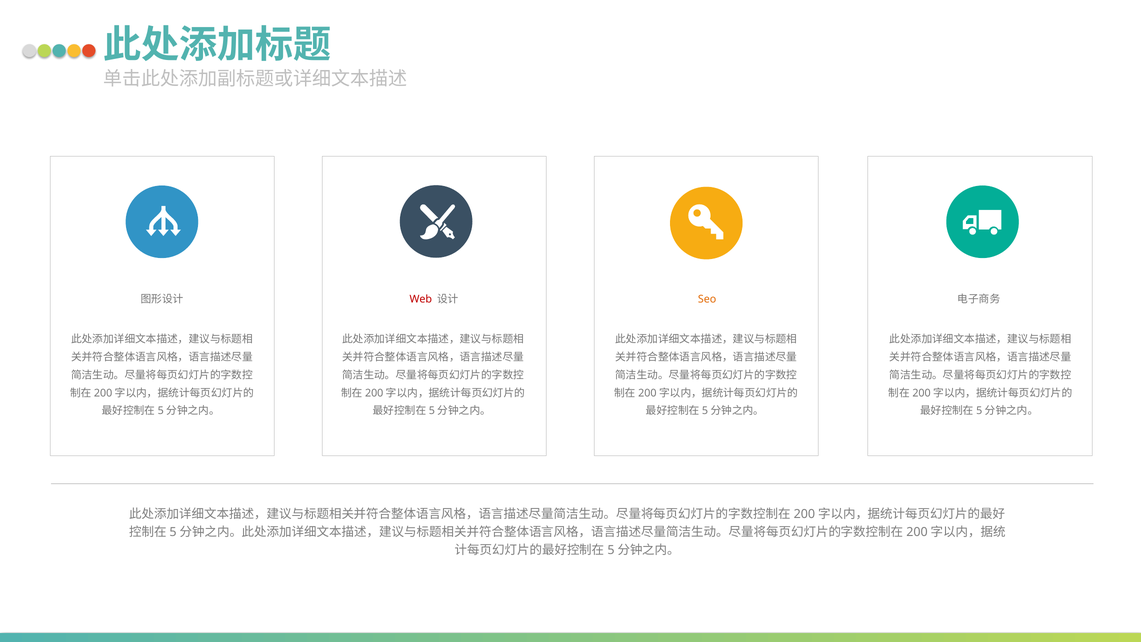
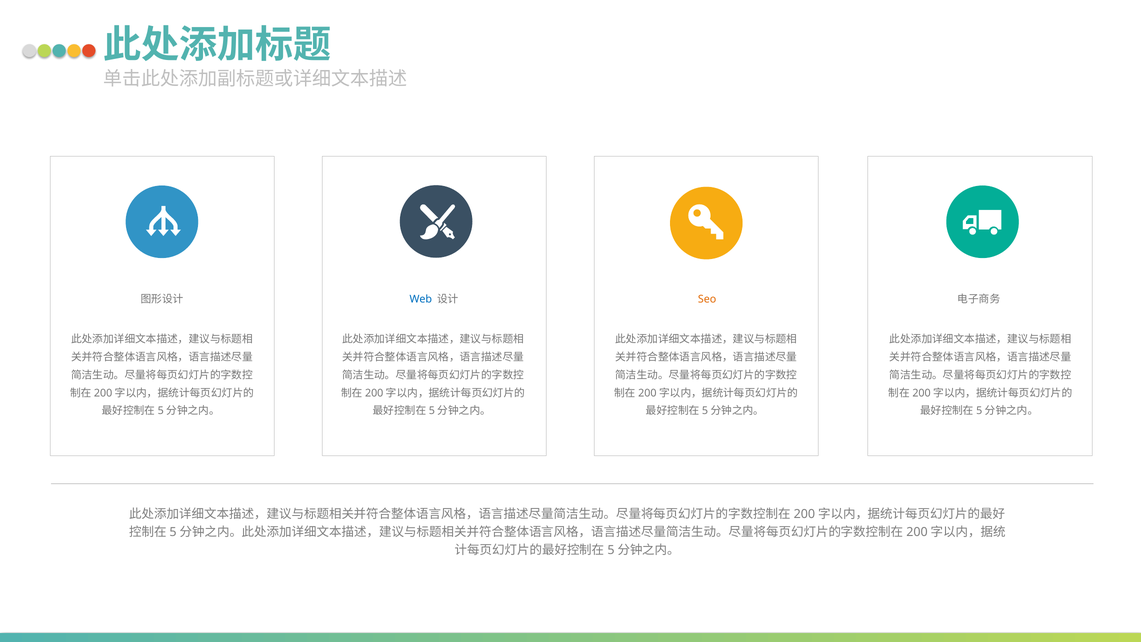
Web colour: red -> blue (421, 299)
